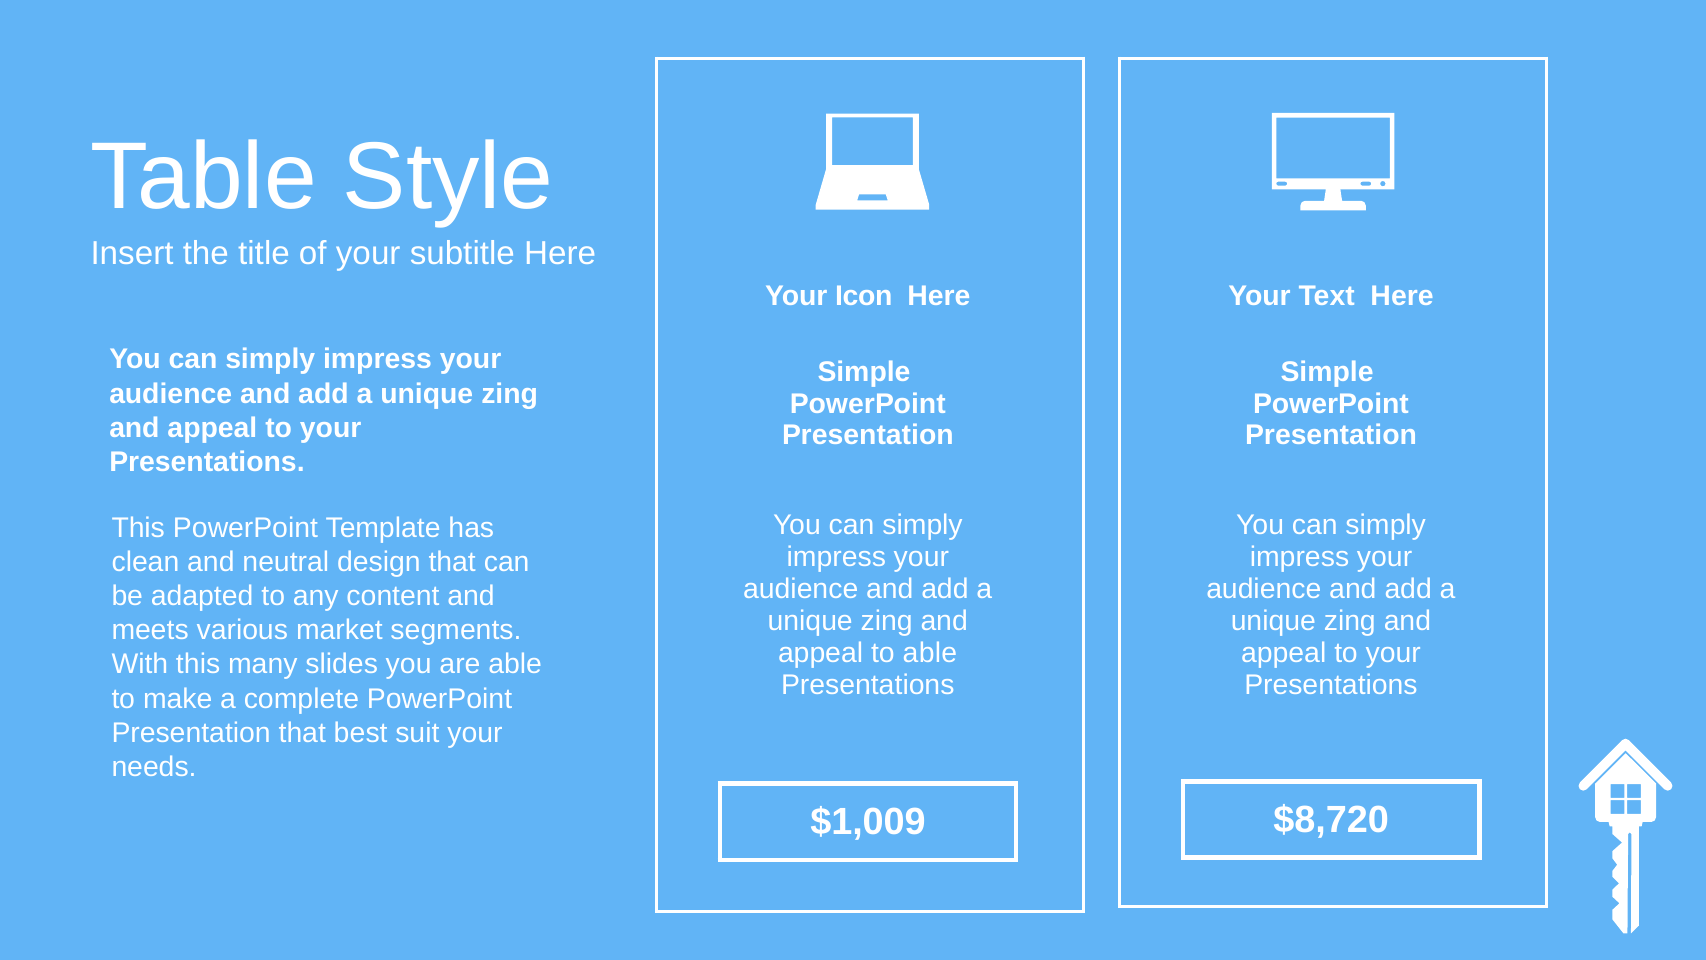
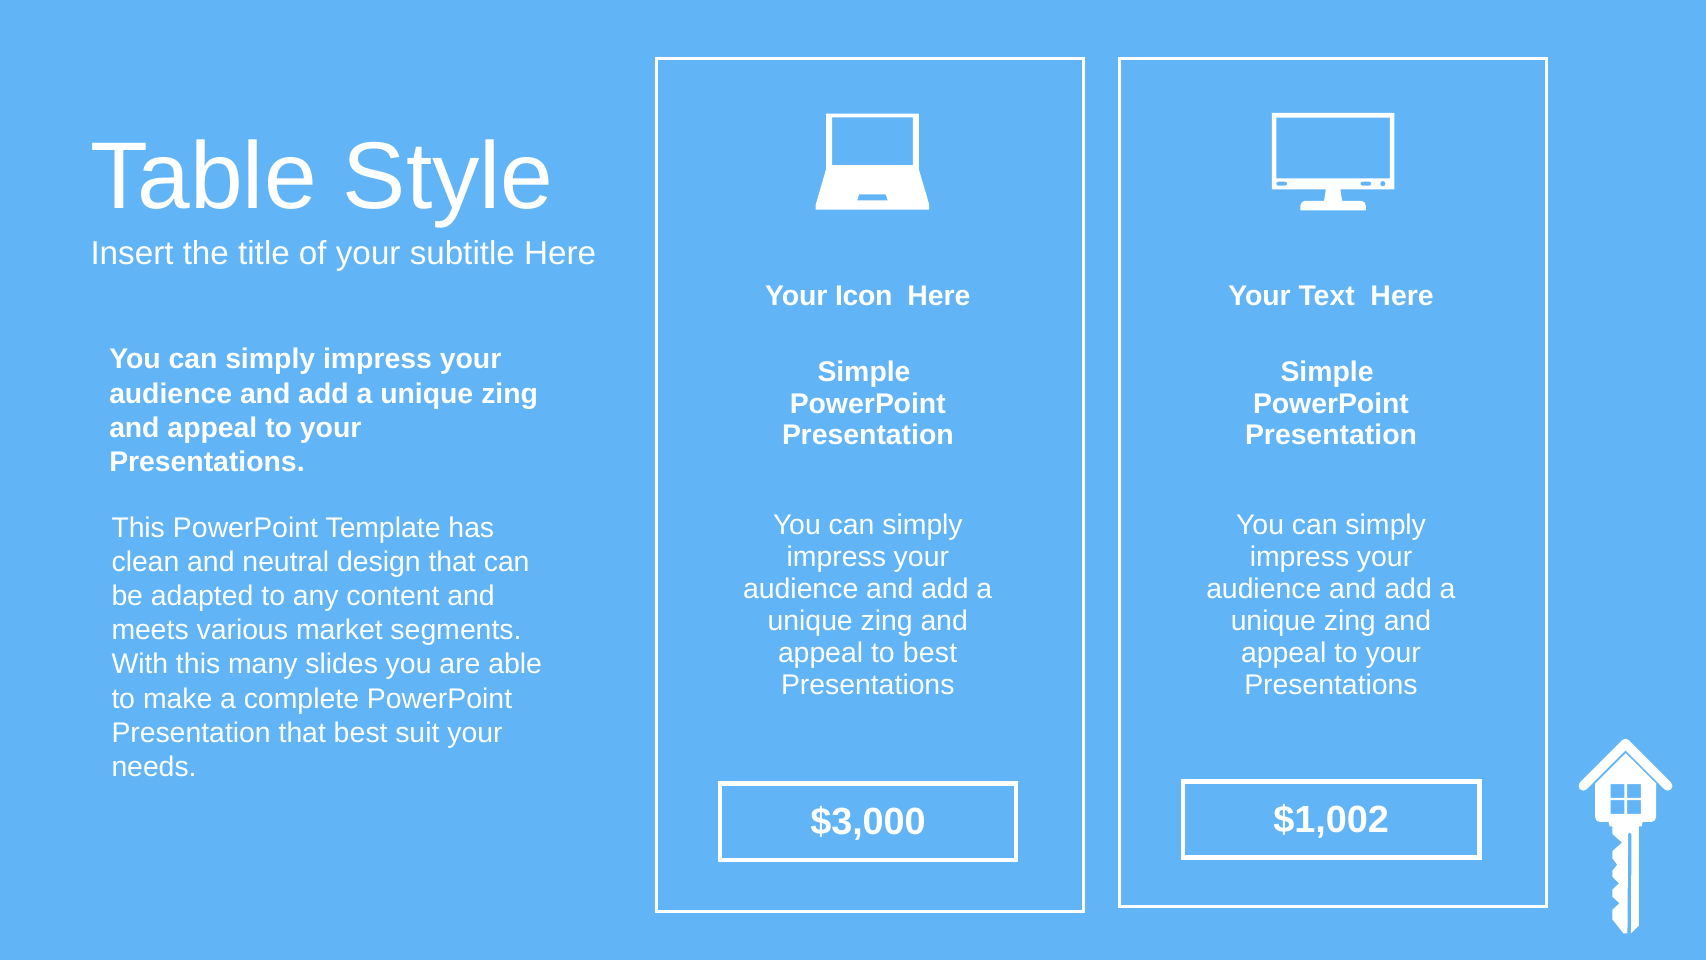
to able: able -> best (930, 653)
$8,720: $8,720 -> $1,002 (1331, 820)
$1,009: $1,009 -> $3,000 (868, 822)
